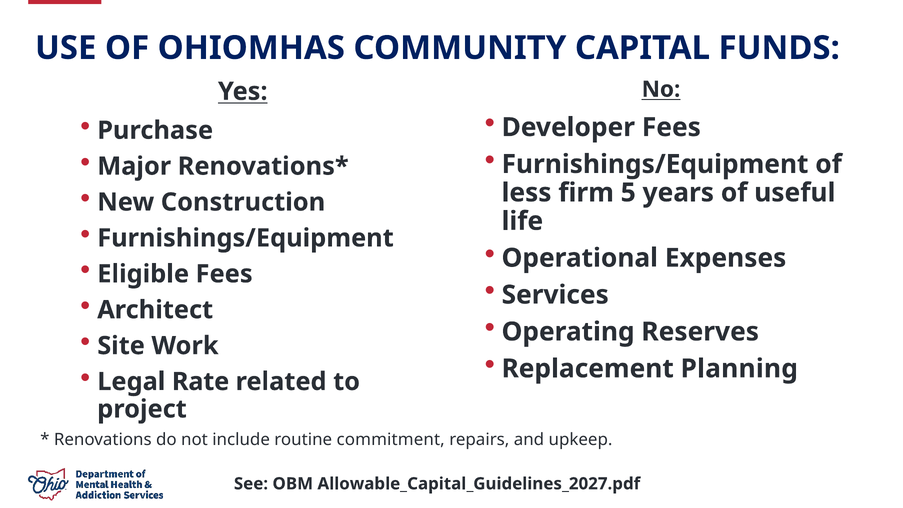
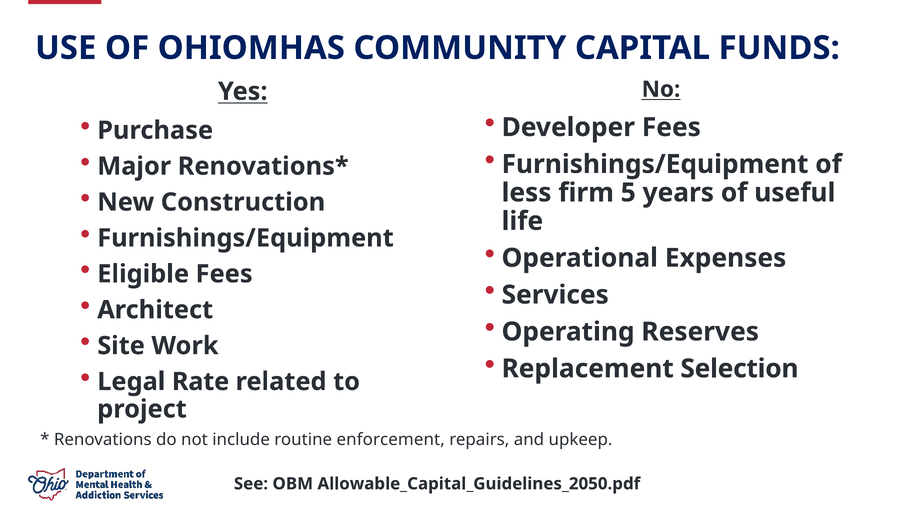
Planning: Planning -> Selection (739, 369)
commitment: commitment -> enforcement (391, 440)
Allowable_Capital_Guidelines_2027.pdf: Allowable_Capital_Guidelines_2027.pdf -> Allowable_Capital_Guidelines_2050.pdf (479, 484)
